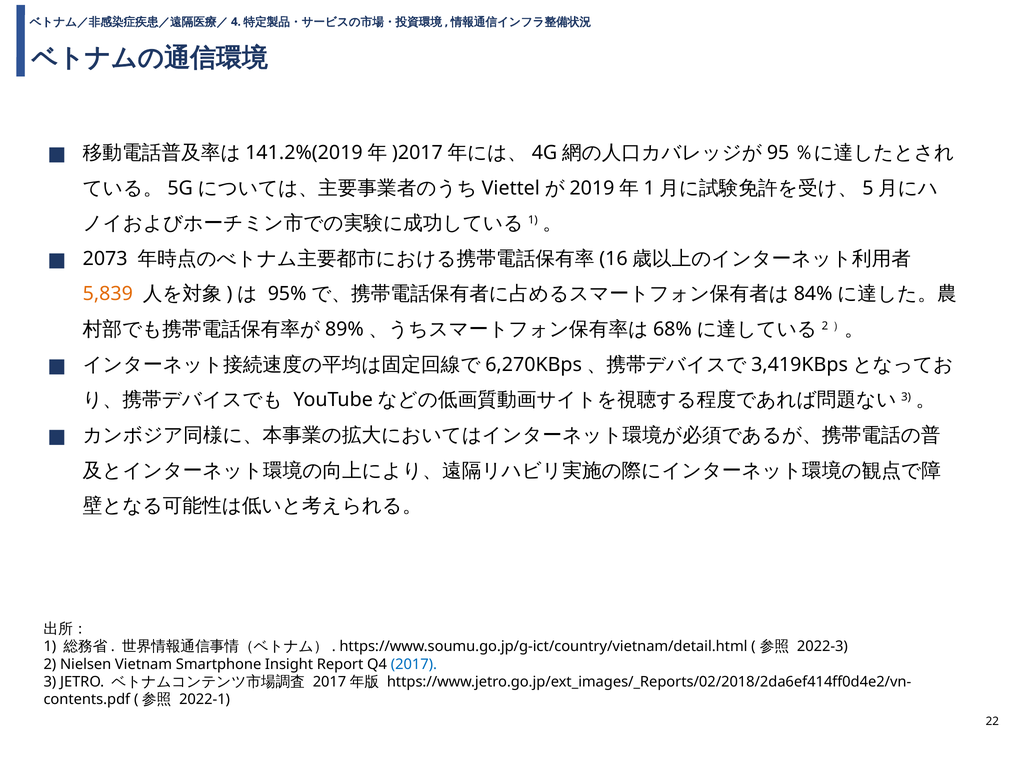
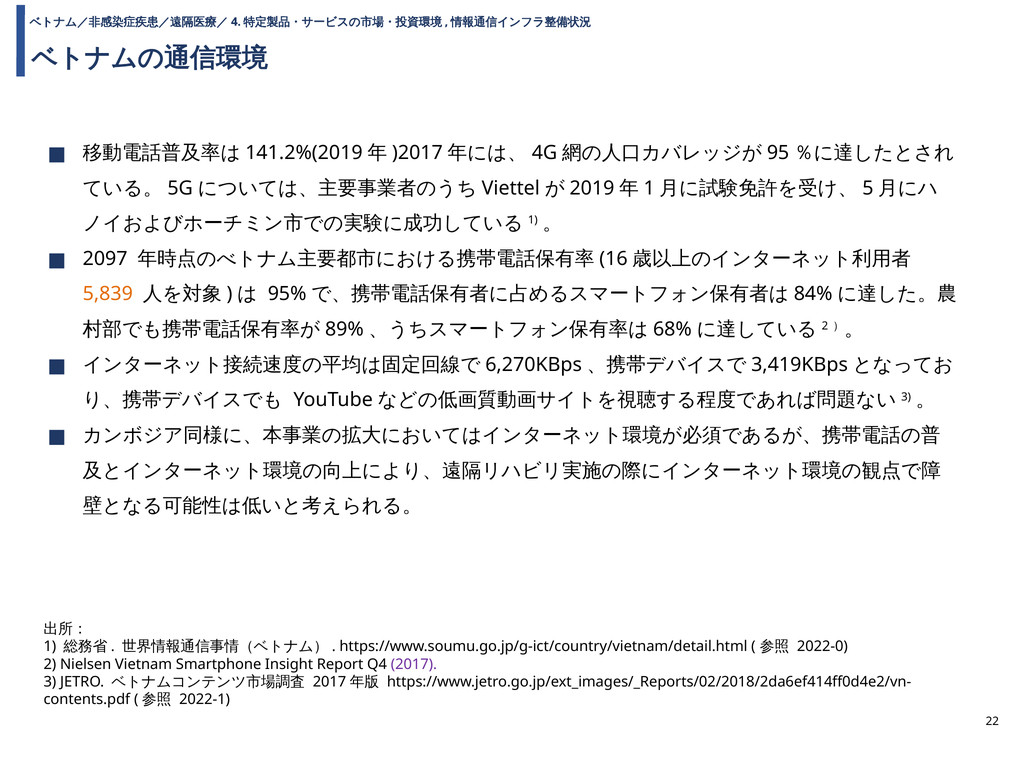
2073: 2073 -> 2097 (105, 259)
2022-3: 2022-3 -> 2022-0 (822, 647)
2017 colour: blue -> purple (414, 665)
